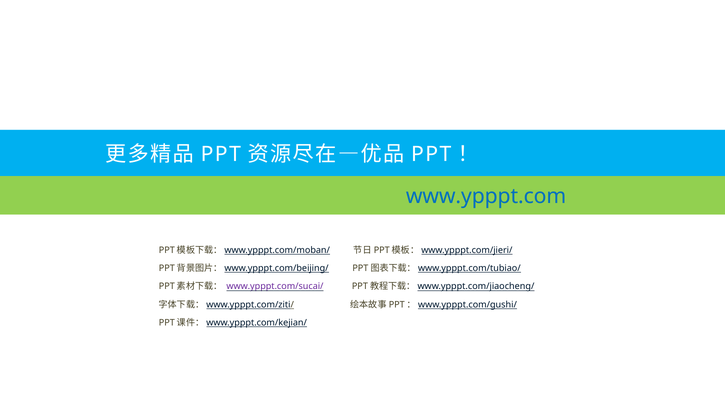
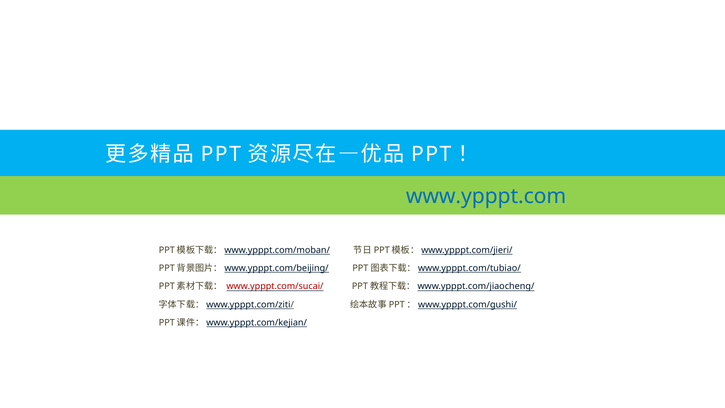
www.ypppt.com/sucai/ colour: purple -> red (275, 286)
